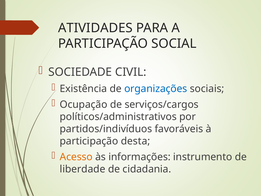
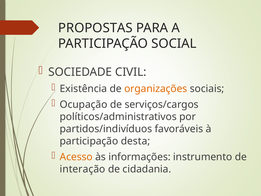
ATIVIDADES: ATIVIDADES -> PROPOSTAS (95, 28)
organizações colour: blue -> orange (156, 89)
liberdade: liberdade -> interação (83, 169)
